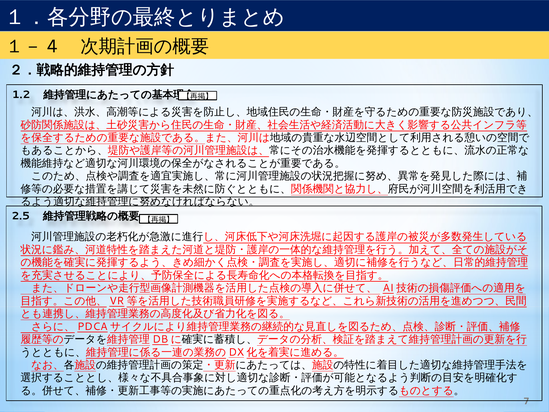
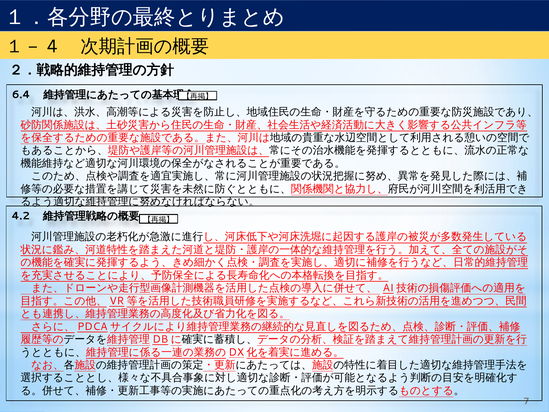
1.2: 1.2 -> 6.4 (21, 94)
2.5: 2.5 -> 4.2 (21, 216)
